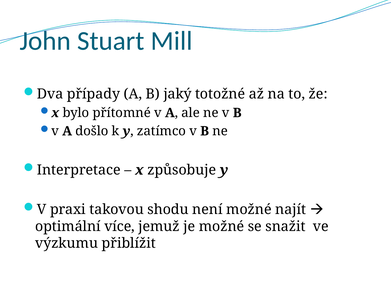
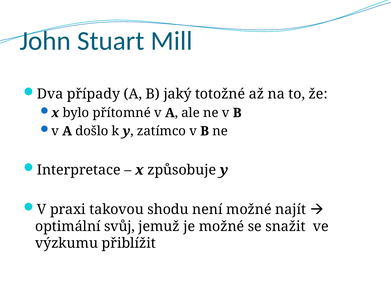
více: více -> svůj (120, 227)
